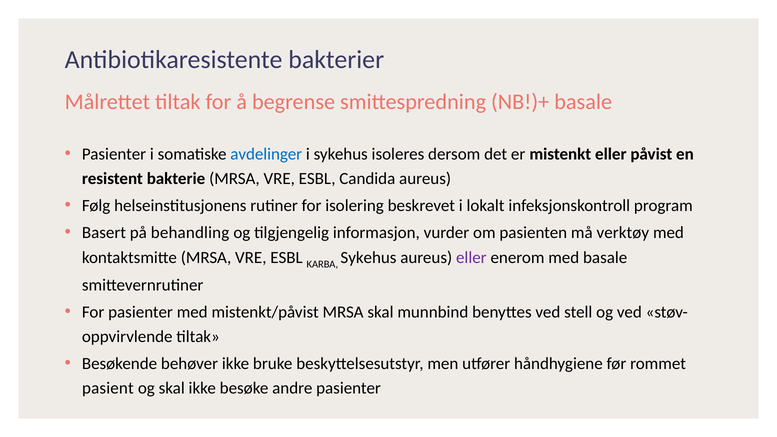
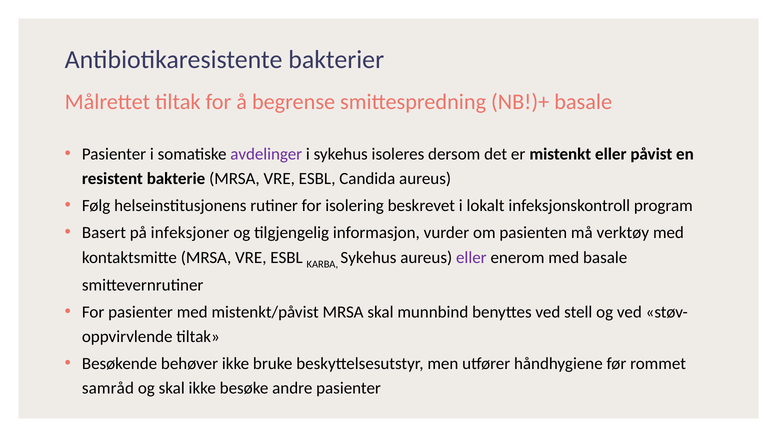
avdelinger colour: blue -> purple (266, 154)
behandling: behandling -> infeksjoner (190, 232)
pasient: pasient -> samråd (108, 388)
